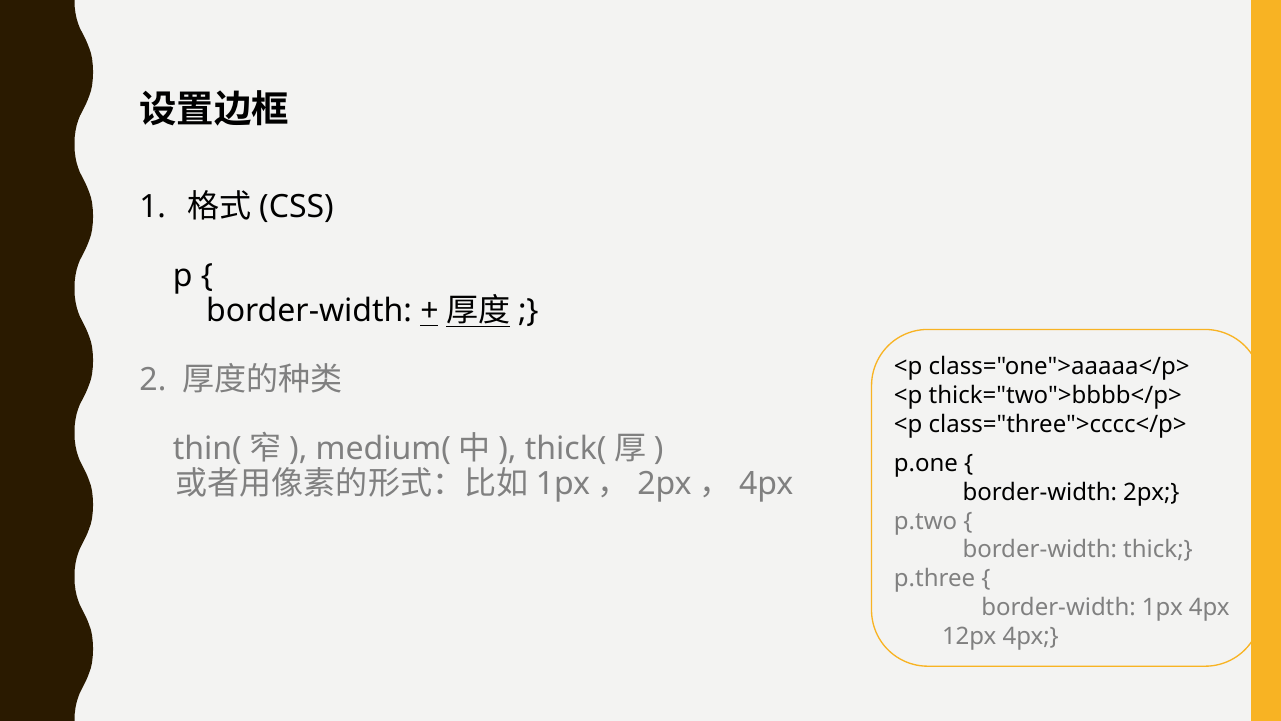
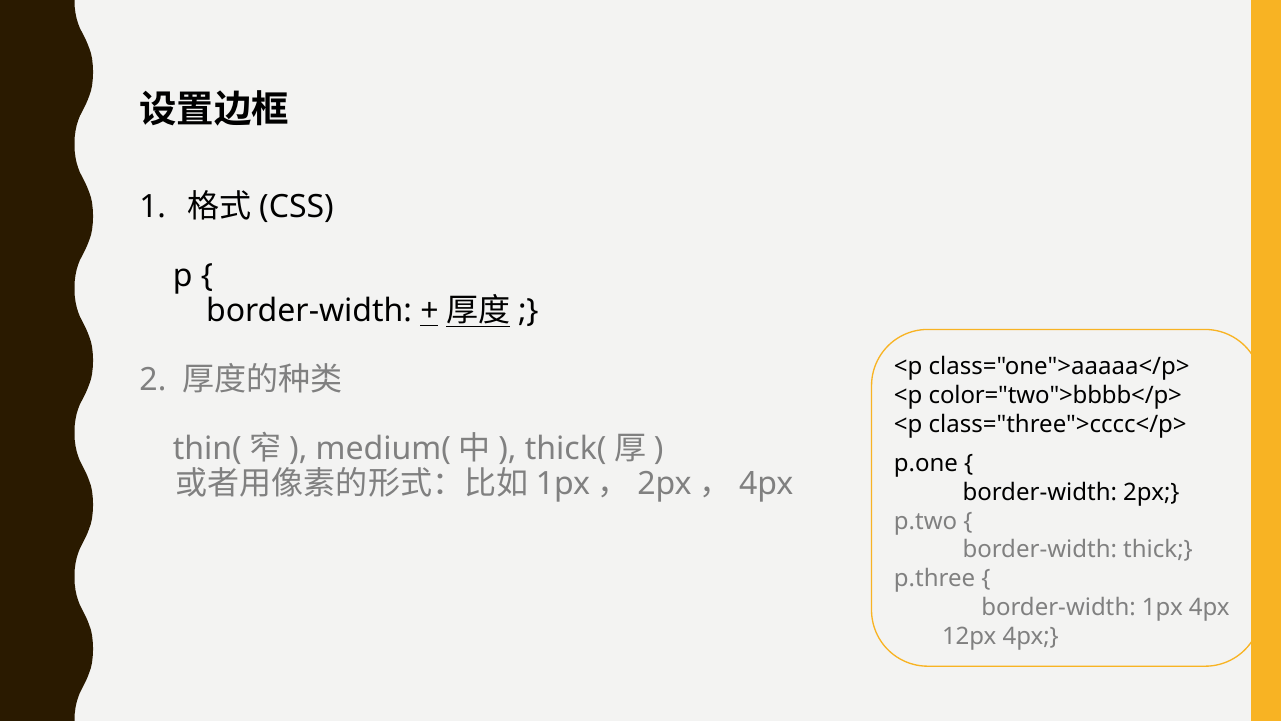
thick="two">bbbb</p>: thick="two">bbbb</p> -> color="two">bbbb</p> (1055, 395)
